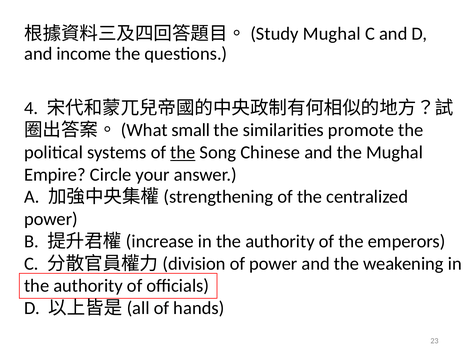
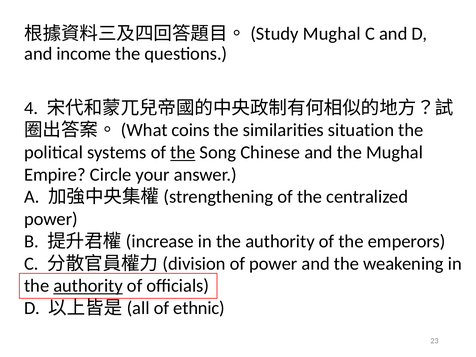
small: small -> coins (191, 130)
promote: promote -> situation (361, 130)
authority underline: none -> present (88, 286)
hands: hands -> ethnic (199, 308)
